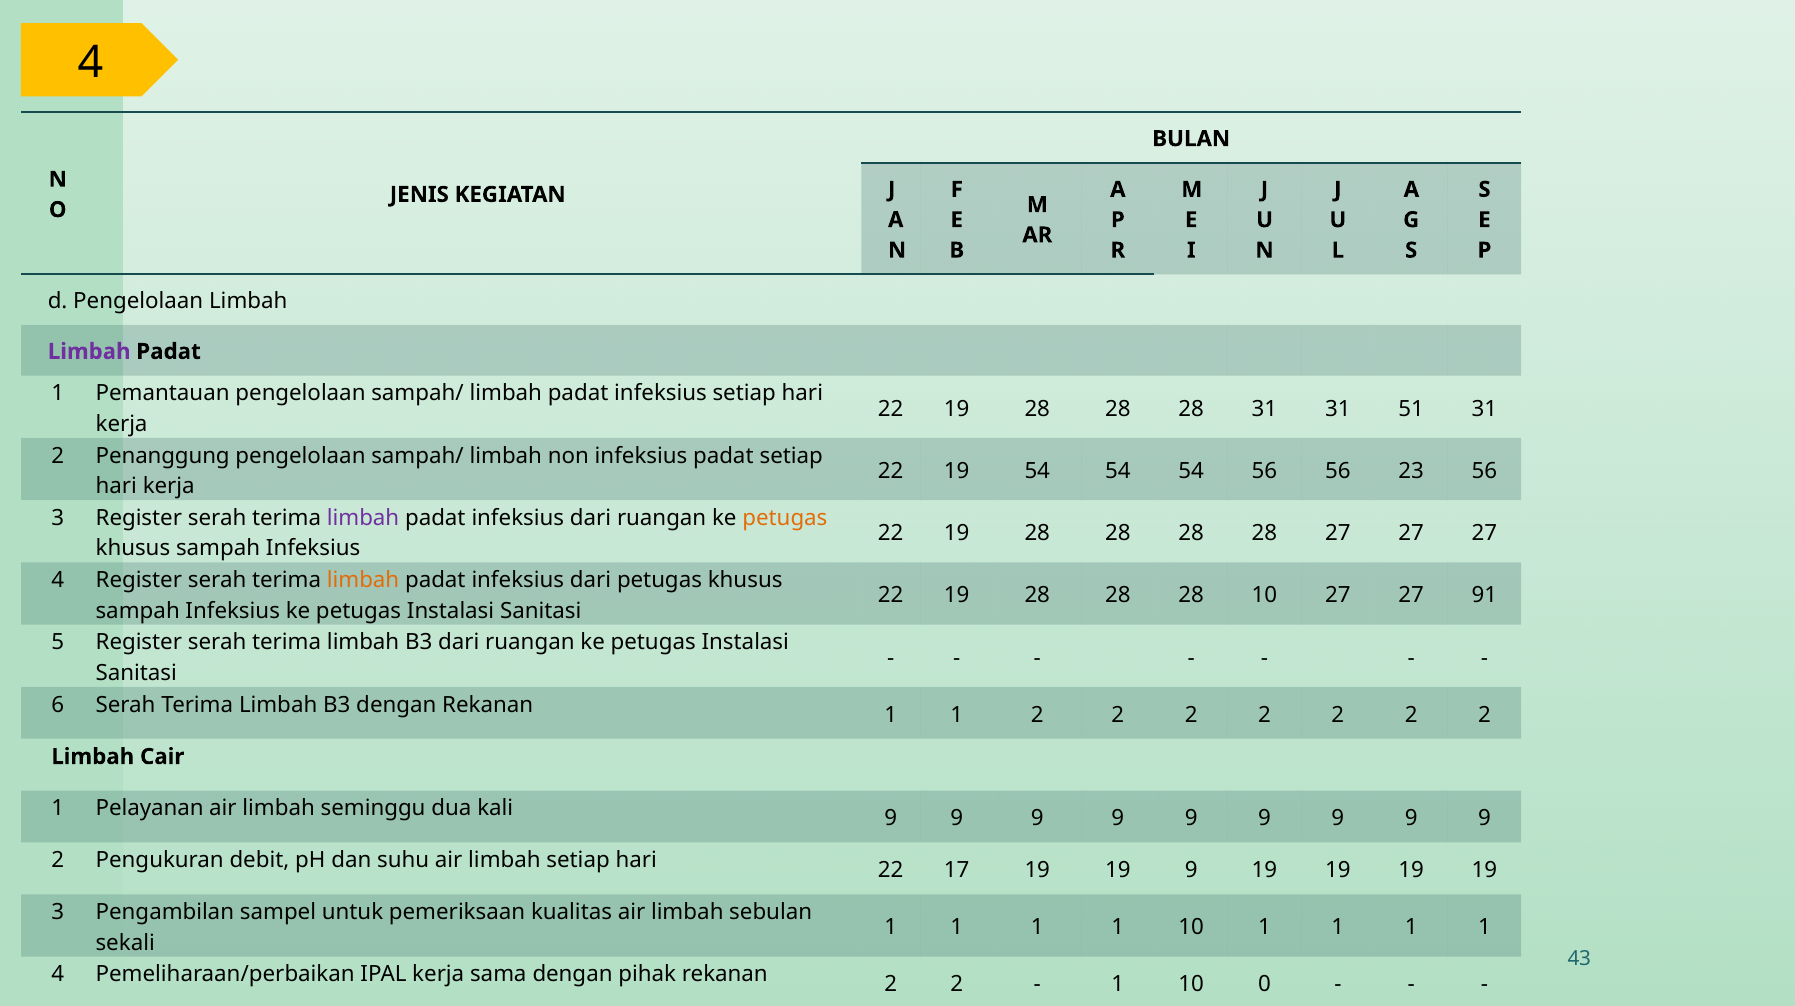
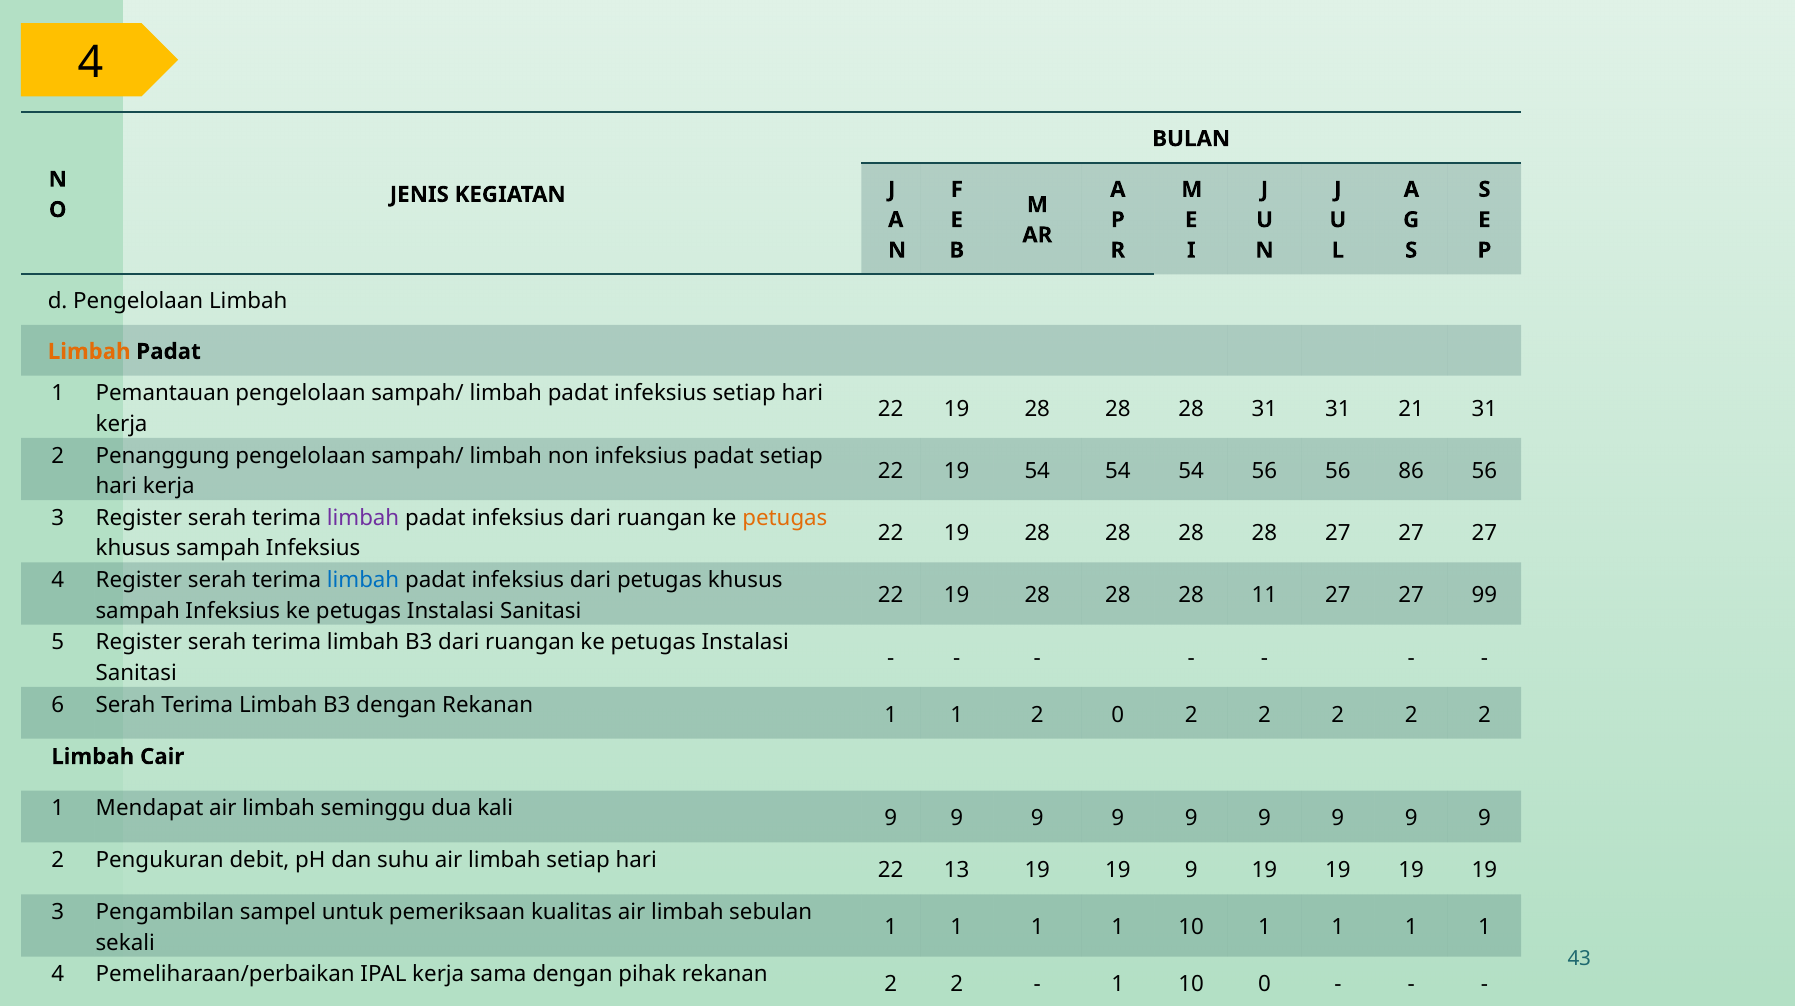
Limbah colour: purple -> orange (89, 351)
51: 51 -> 21 (1411, 409)
23: 23 -> 86 (1411, 471)
limbah colour: orange -> blue (363, 580)
28 10: 10 -> 11 (1264, 595)
91: 91 -> 99 (1484, 595)
1 2 2: 2 -> 0 (1118, 715)
Pelayanan: Pelayanan -> Mendapat (150, 808)
17: 17 -> 13 (957, 870)
